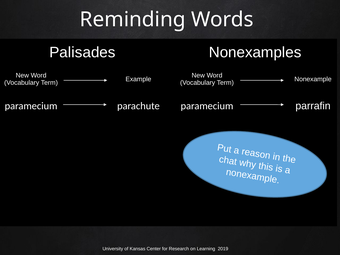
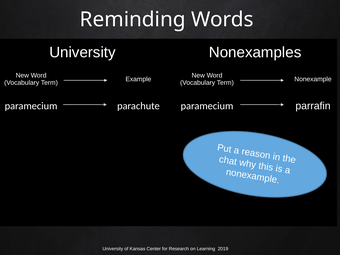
Palisades: Palisades -> University (82, 52)
